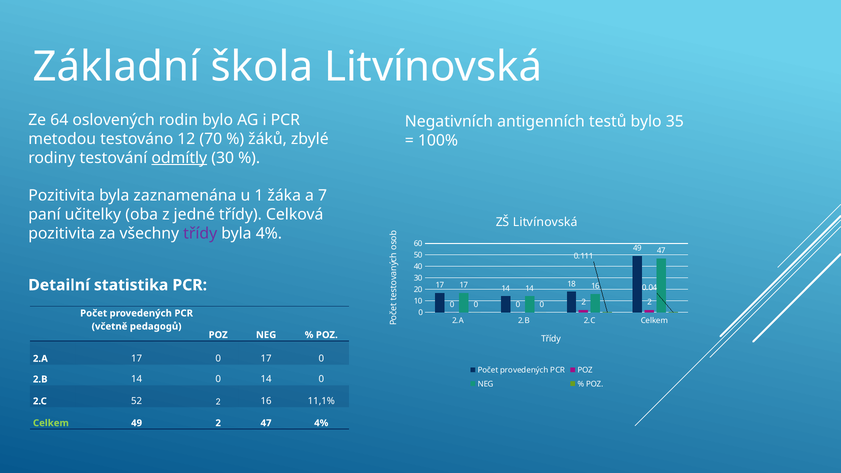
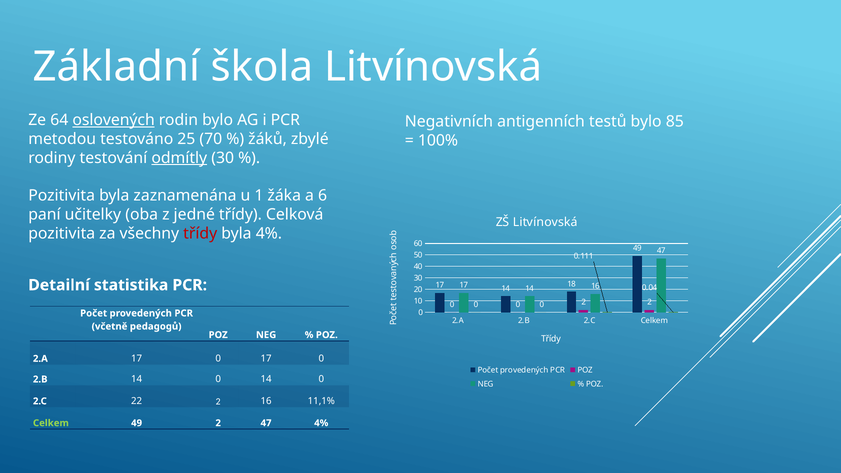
oslovených underline: none -> present (114, 120)
35: 35 -> 85 (675, 122)
12: 12 -> 25 (186, 139)
7: 7 -> 6 (323, 196)
třídy colour: purple -> red (200, 234)
52: 52 -> 22 (137, 401)
